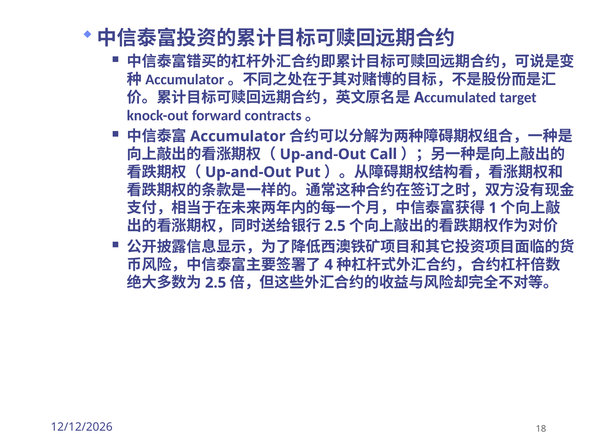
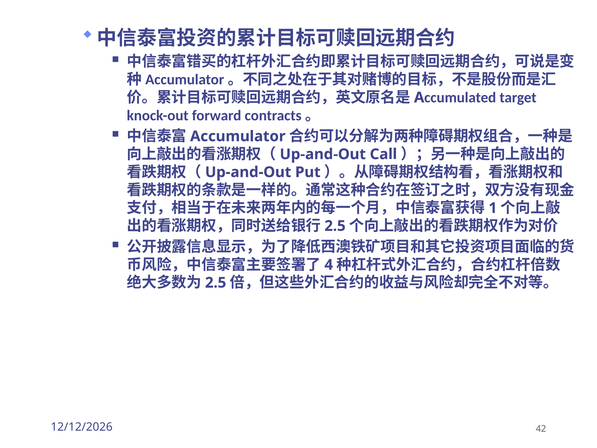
18: 18 -> 42 (541, 428)
